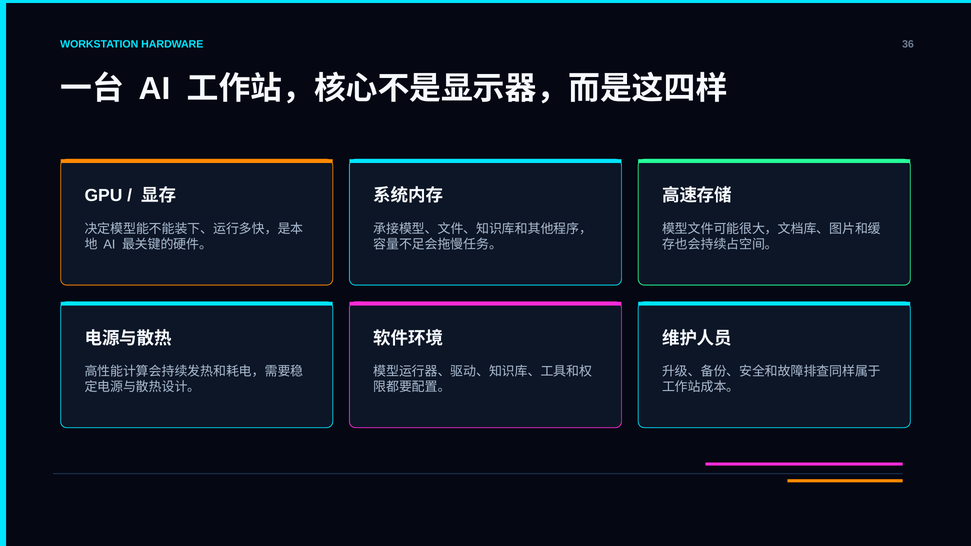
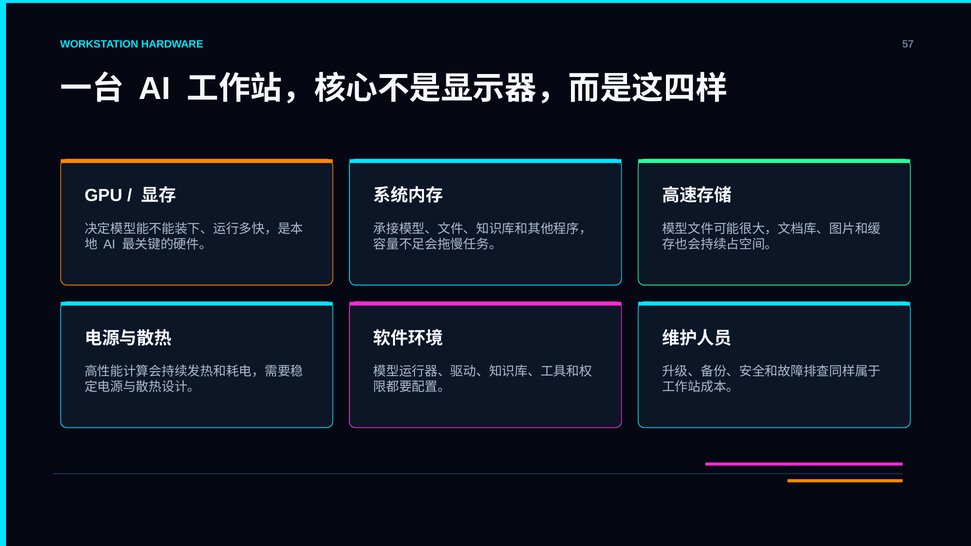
36: 36 -> 57 (908, 44)
